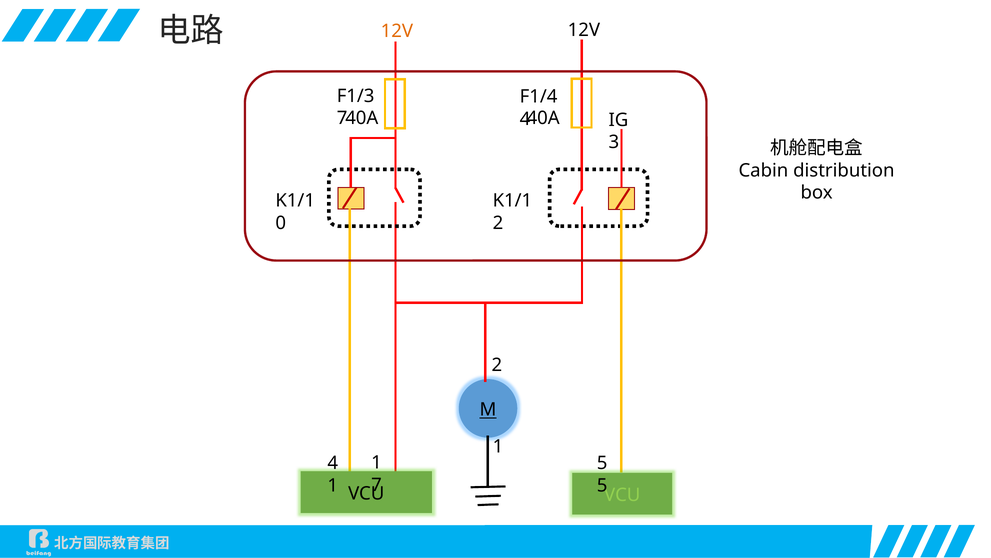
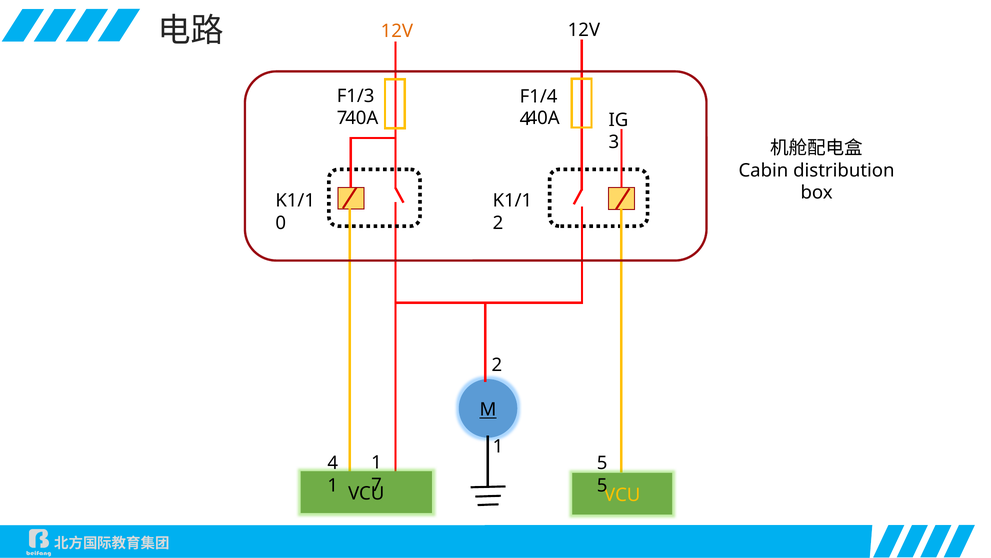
VCU colour: light green -> yellow (622, 494)
